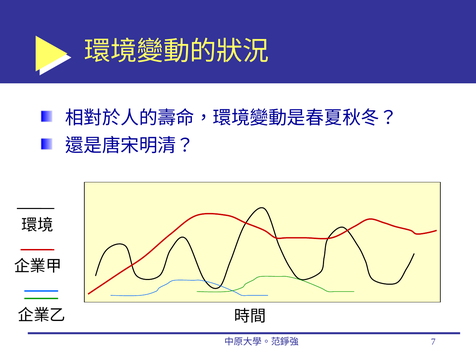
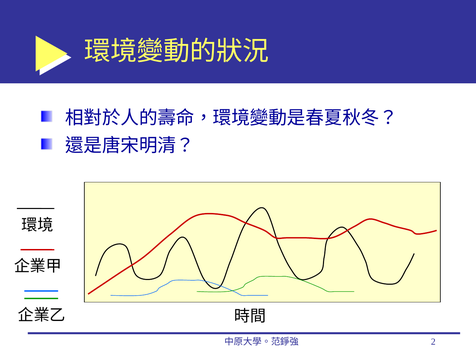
7: 7 -> 2 (433, 342)
